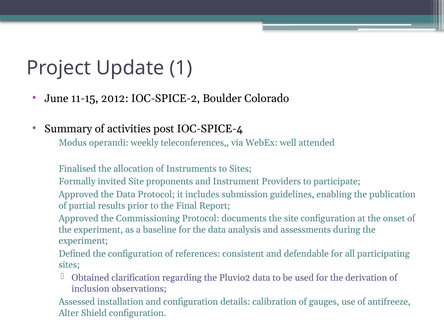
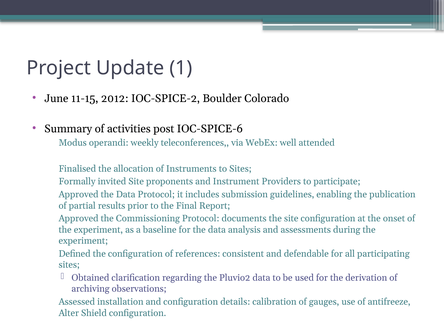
IOC-SPICE-4: IOC-SPICE-4 -> IOC-SPICE-6 (210, 129)
inclusion: inclusion -> archiving (90, 289)
